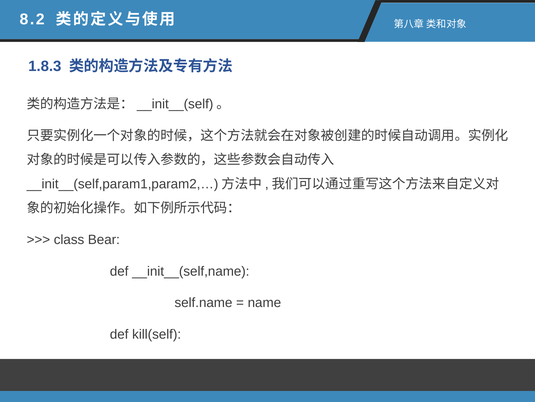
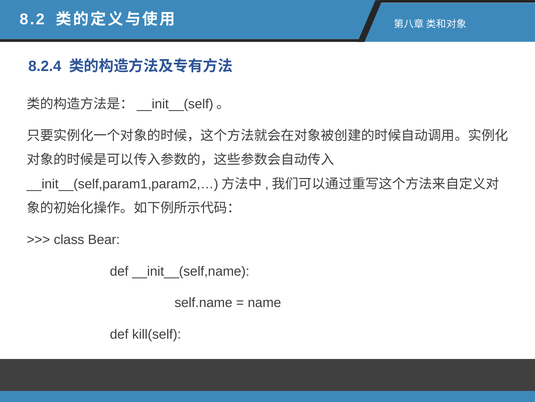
1.8.3: 1.8.3 -> 8.2.4 (45, 66)
